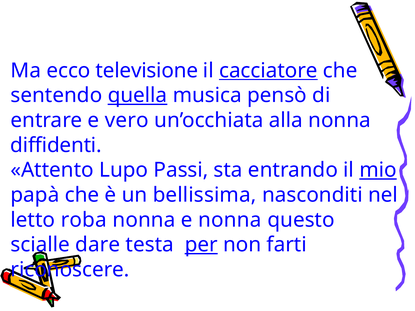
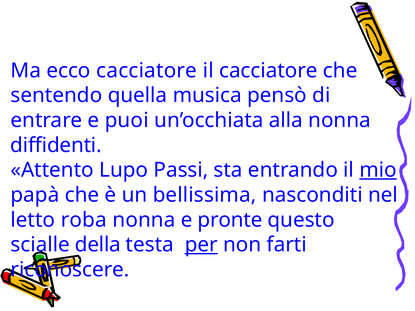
ecco televisione: televisione -> cacciatore (147, 71)
cacciatore underline: present -> none (268, 71)
quella underline: present -> none (137, 96)
vero: vero -> puoi (127, 120)
e nonna: nonna -> pronte (230, 220)
dare: dare -> della (98, 245)
